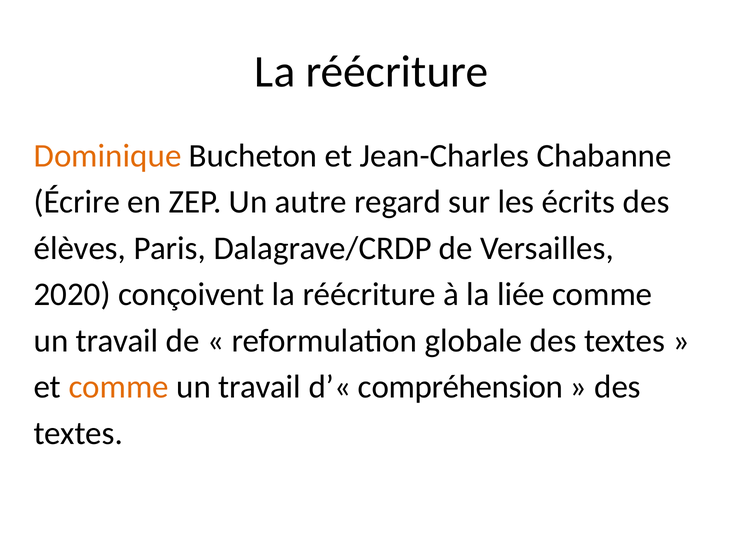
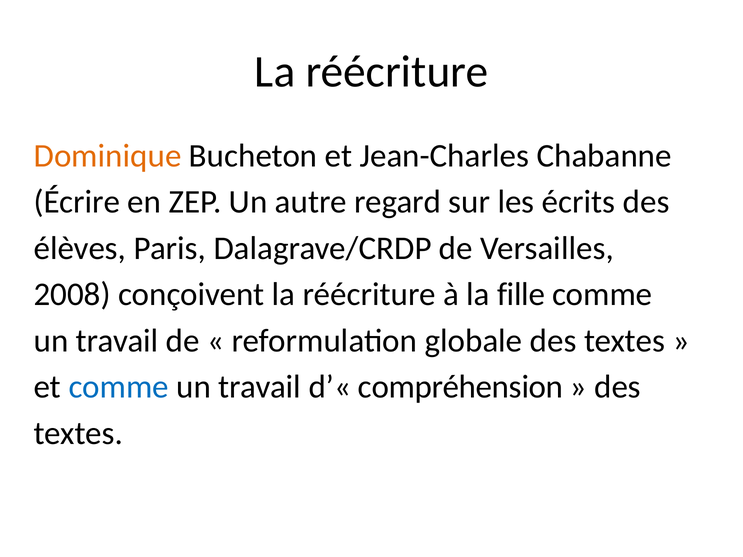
2020: 2020 -> 2008 (72, 295)
liée: liée -> fille (521, 295)
comme colour: orange -> blue (119, 387)
